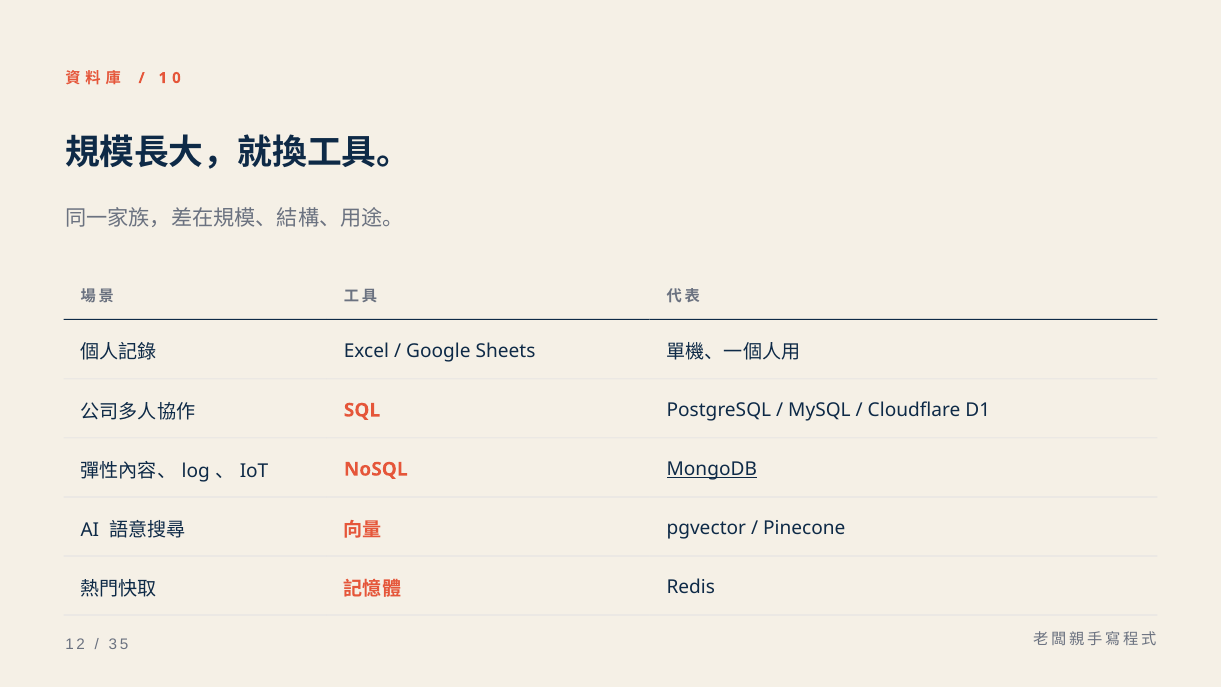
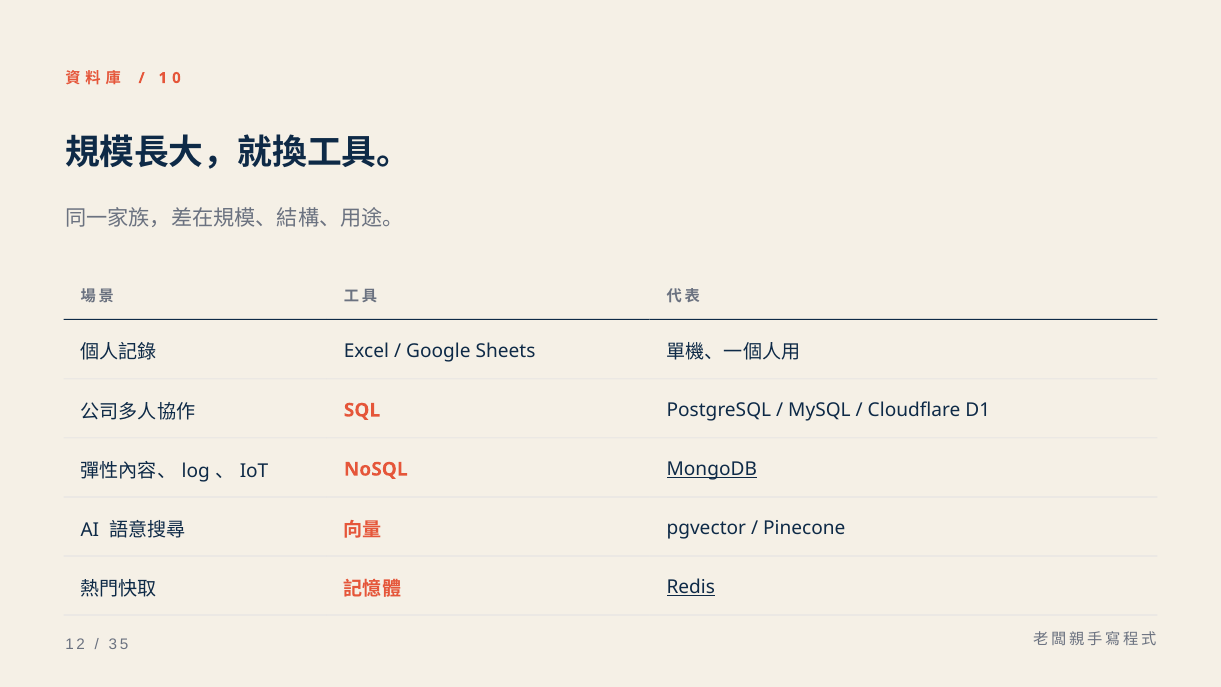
Redis underline: none -> present (691, 587)
